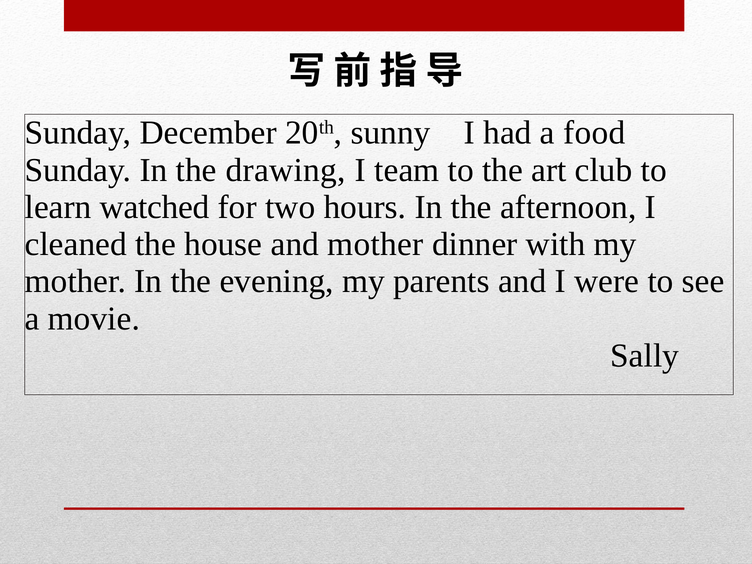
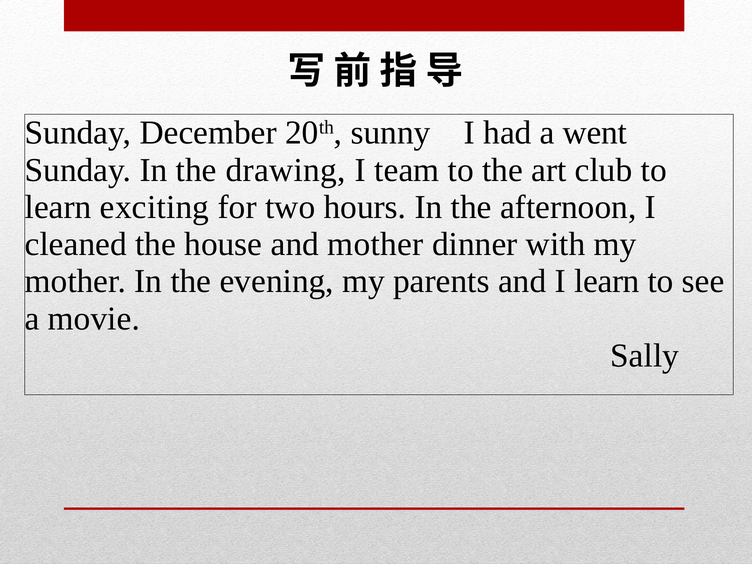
food: food -> went (595, 133)
watched: watched -> exciting (155, 207)
I were: were -> learn (607, 281)
